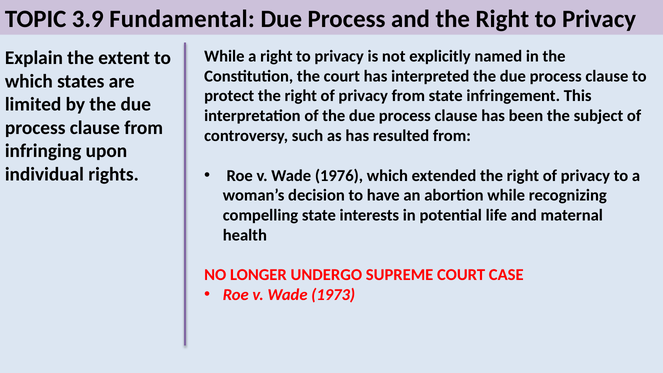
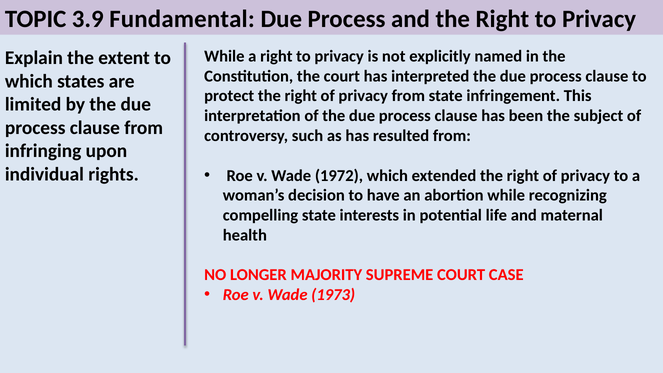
1976: 1976 -> 1972 (339, 176)
UNDERGO: UNDERGO -> MAJORITY (326, 275)
